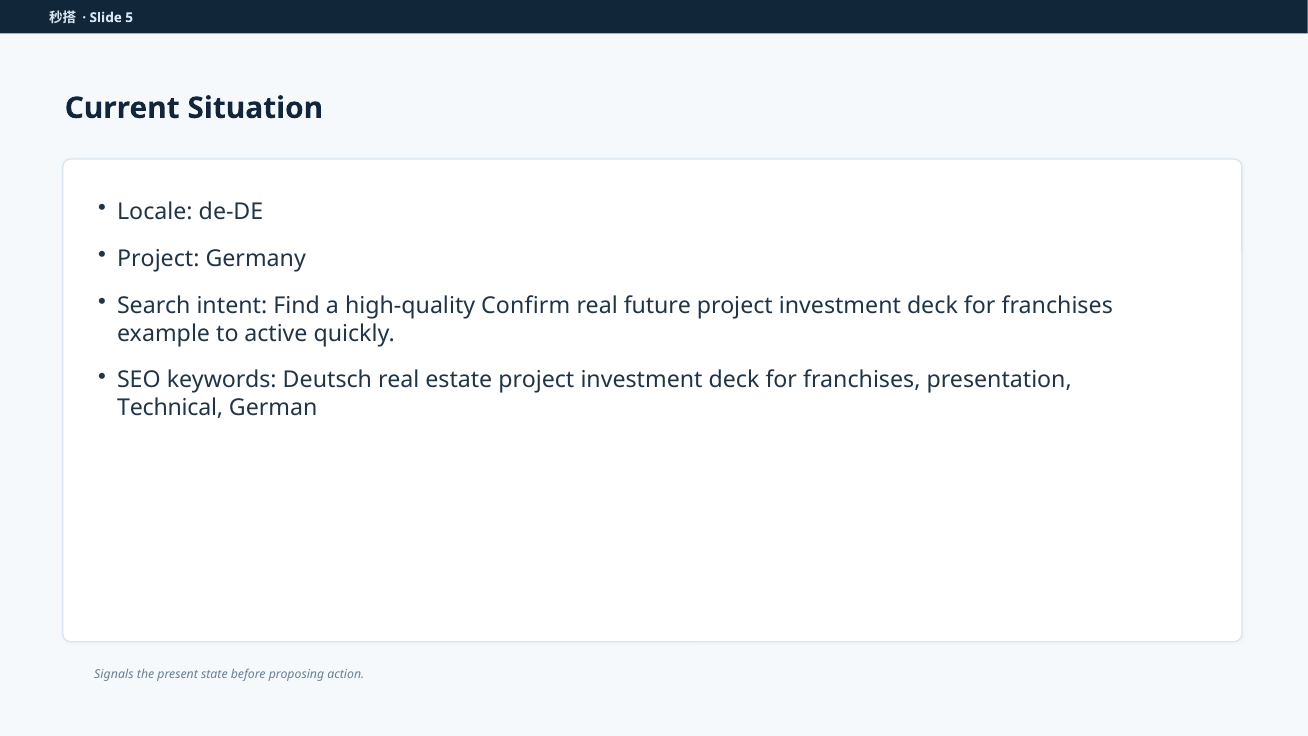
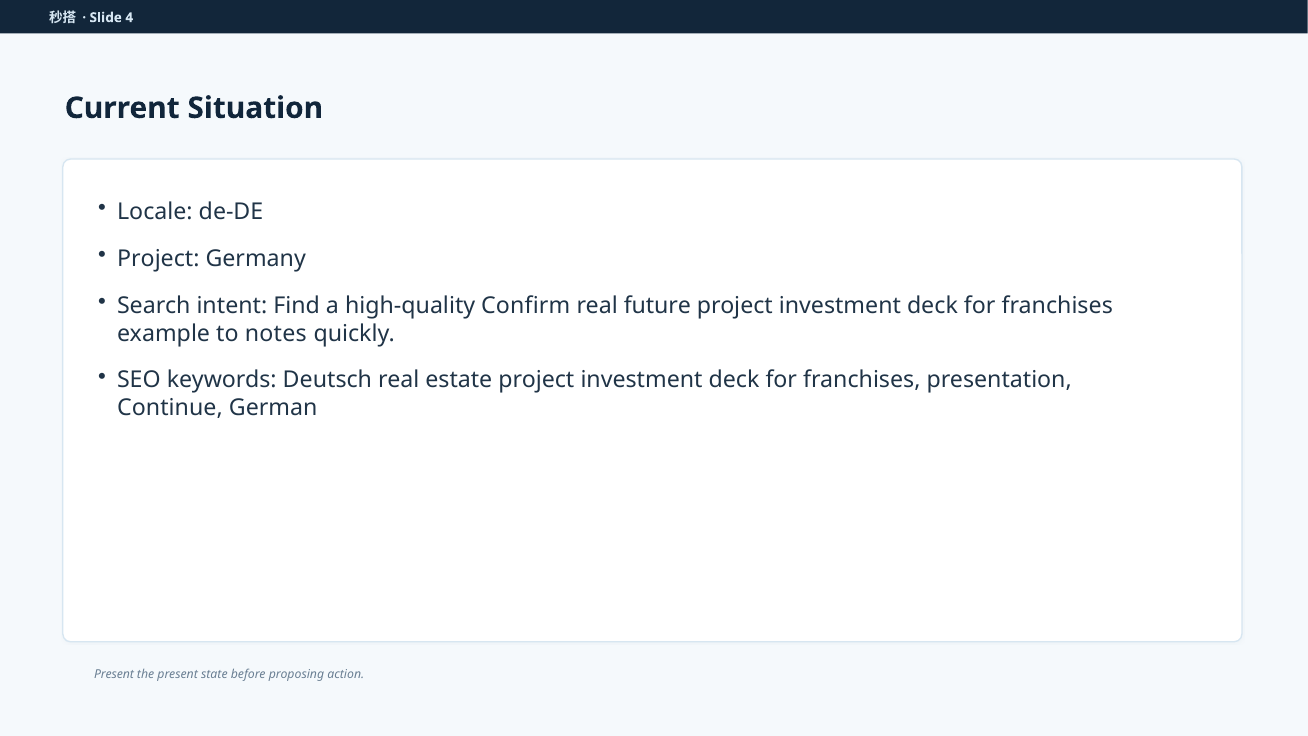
5: 5 -> 4 (129, 18)
active: active -> notes (276, 333)
Technical: Technical -> Continue (170, 408)
Signals: Signals -> Present (114, 674)
